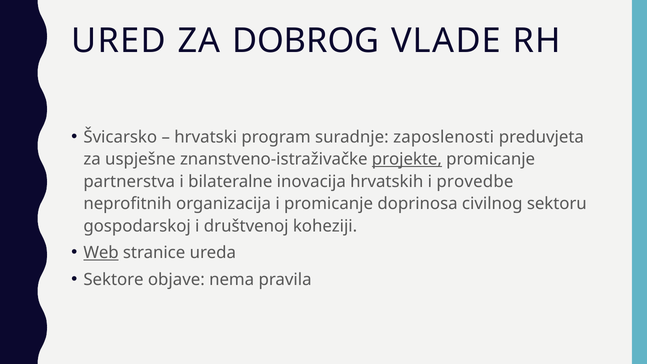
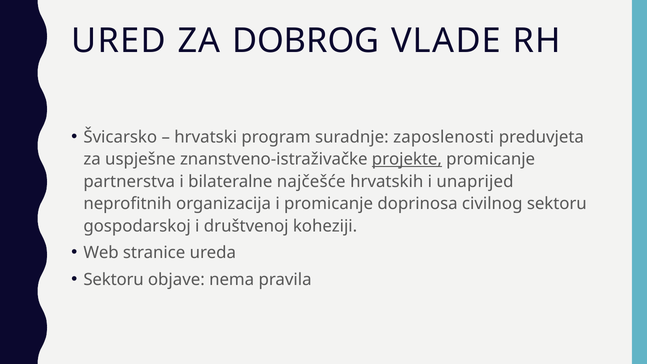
inovacija: inovacija -> najčešće (311, 181)
provedbe: provedbe -> unaprijed (475, 181)
Web underline: present -> none (101, 253)
Sektore: Sektore -> Sektoru (114, 280)
